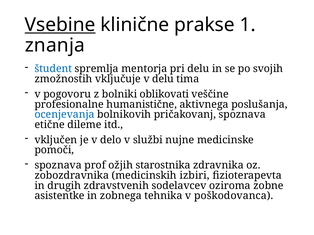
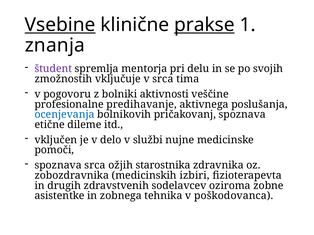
prakse underline: none -> present (204, 25)
študent colour: blue -> purple (53, 69)
v delu: delu -> srca (163, 79)
oblikovati: oblikovati -> aktivnosti (164, 94)
humanistične: humanistične -> predihavanje (142, 105)
spoznava prof: prof -> srca (95, 166)
